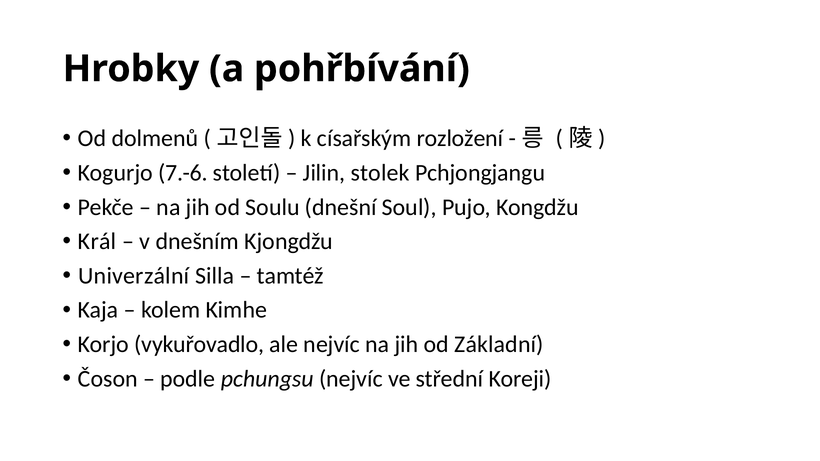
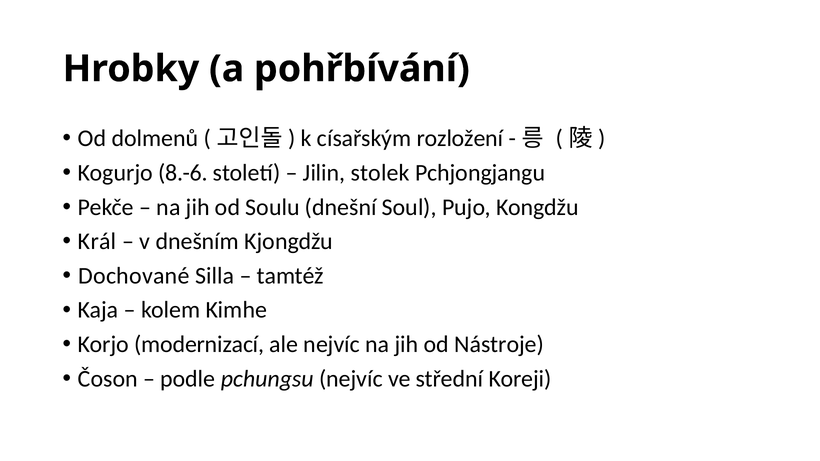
7.-6: 7.-6 -> 8.-6 (183, 173)
Univerzální: Univerzální -> Dochované (134, 276)
vykuřovadlo: vykuřovadlo -> modernizací (199, 345)
Základní: Základní -> Nástroje (499, 345)
